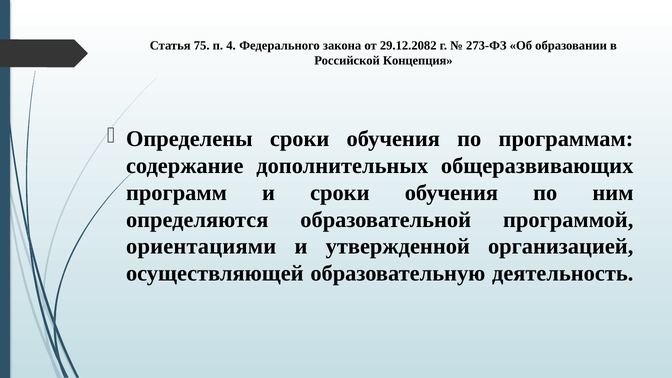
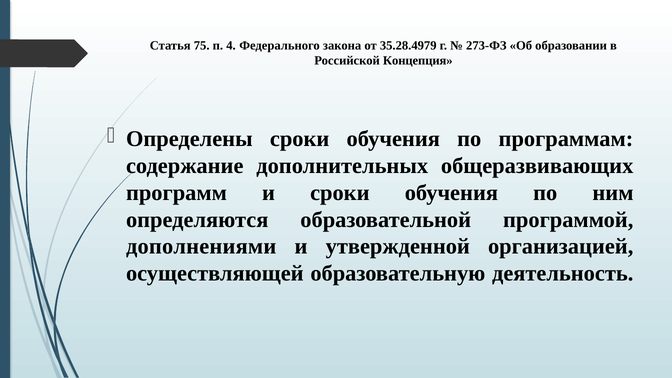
29.12.2082: 29.12.2082 -> 35.28.4979 (408, 45)
ориентациями: ориентациями -> дополнениями (201, 247)
